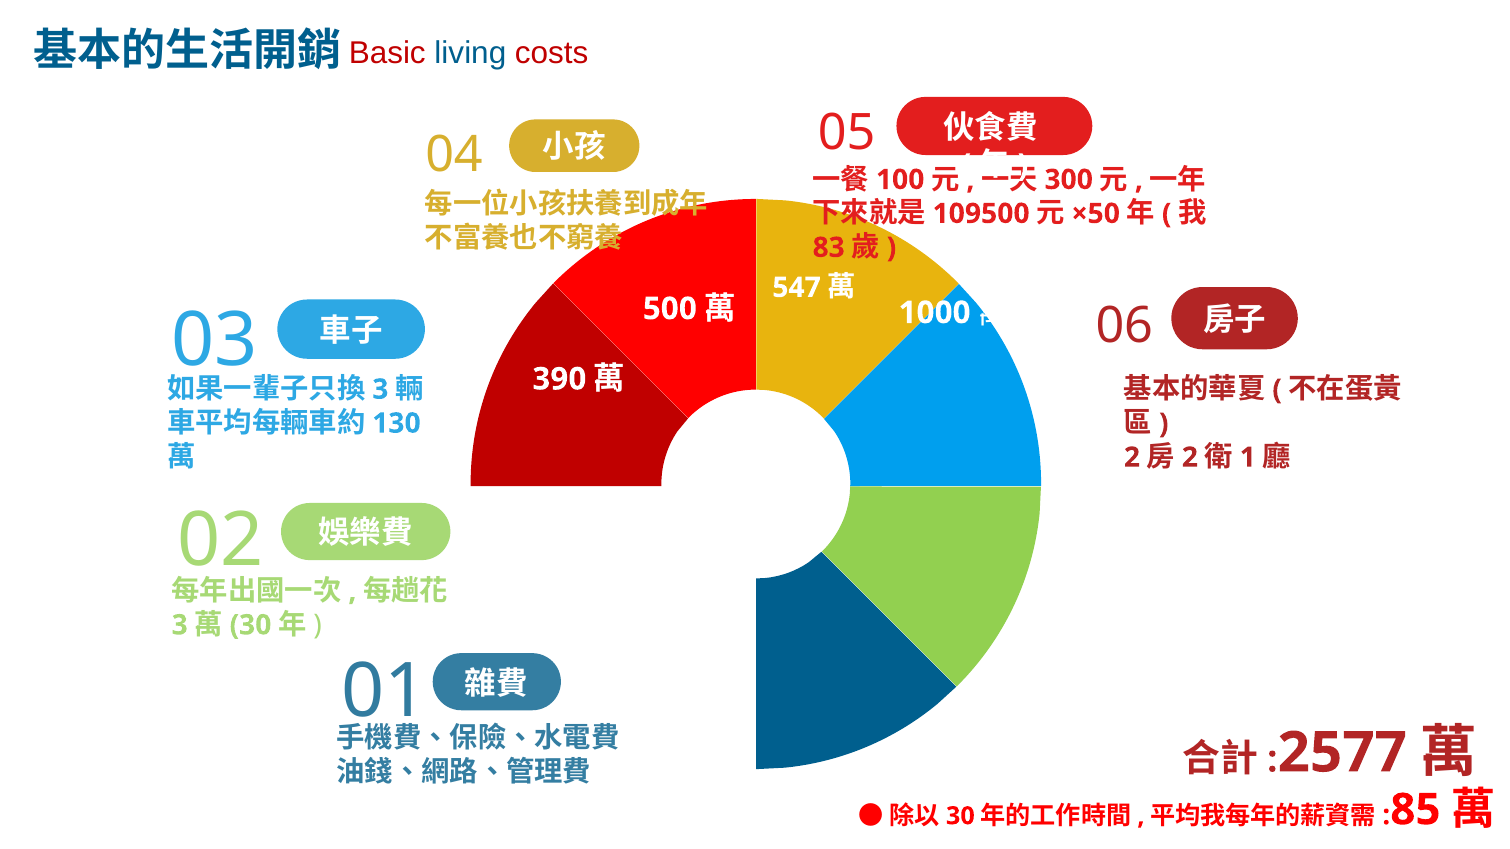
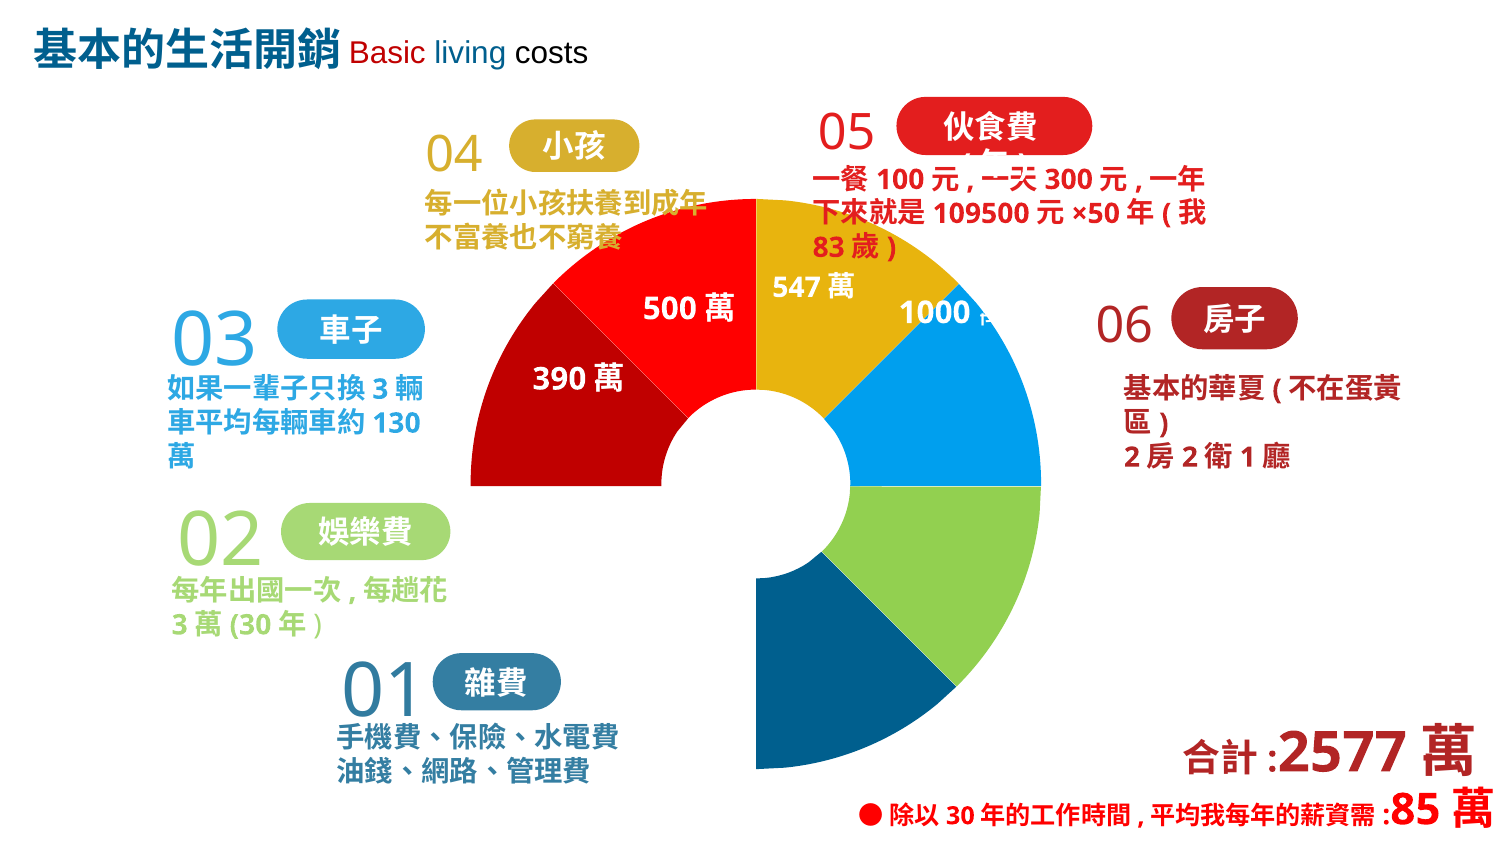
costs colour: red -> black (552, 54)
